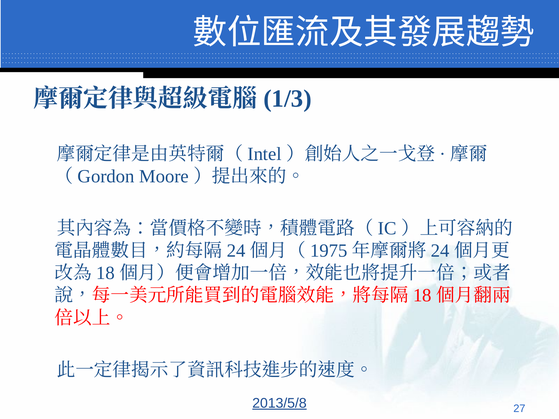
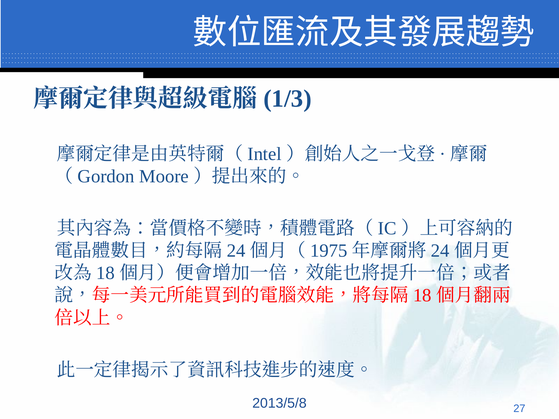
2013/5/8 underline: present -> none (279, 403)
